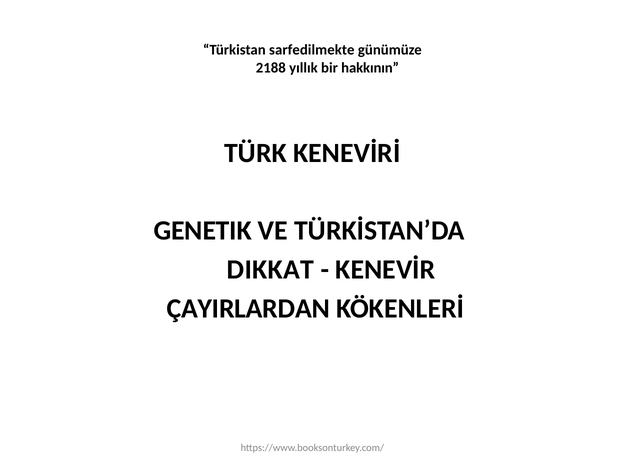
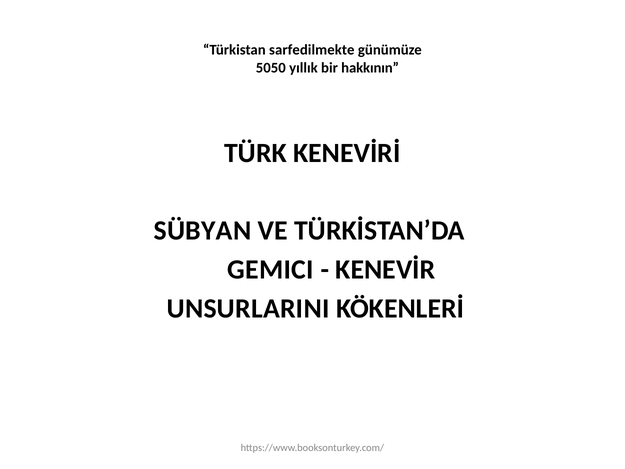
2188: 2188 -> 5050 (271, 68)
GENETIK: GENETIK -> SÜBYAN (202, 231)
DIKKAT: DIKKAT -> GEMICI (270, 269)
ÇAYIRLARDAN: ÇAYIRLARDAN -> UNSURLARINI (248, 308)
